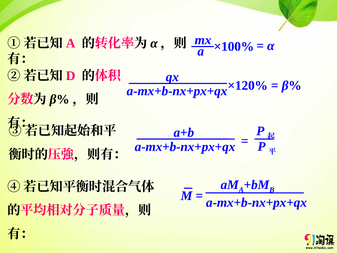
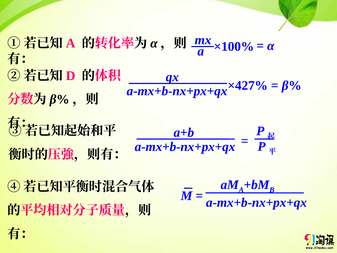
×120%: ×120% -> ×427% (248, 85)
